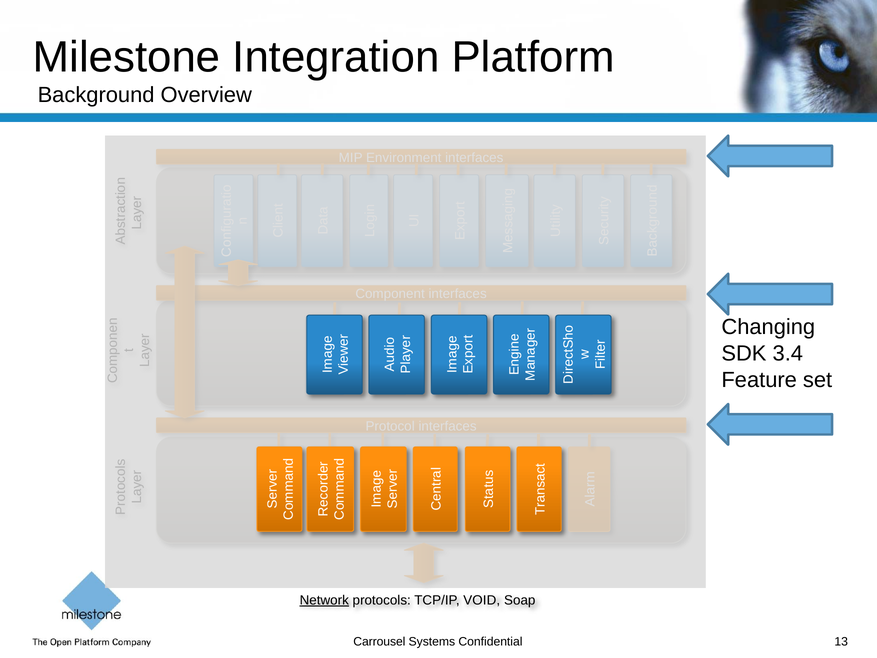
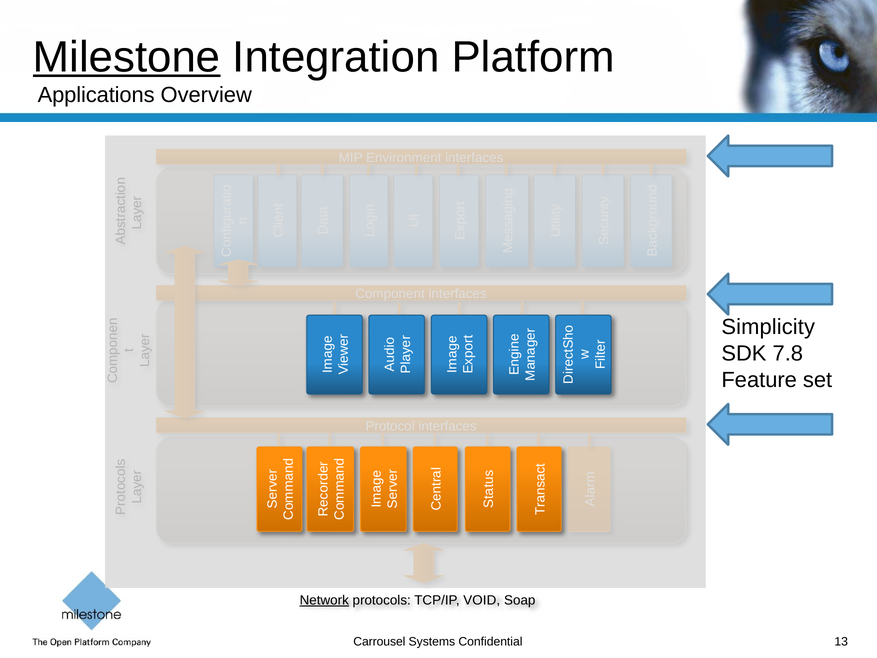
Milestone underline: none -> present (127, 57)
Background: Background -> Applications (96, 95)
Changing: Changing -> Simplicity (768, 327)
3.4: 3.4 -> 7.8 (788, 353)
